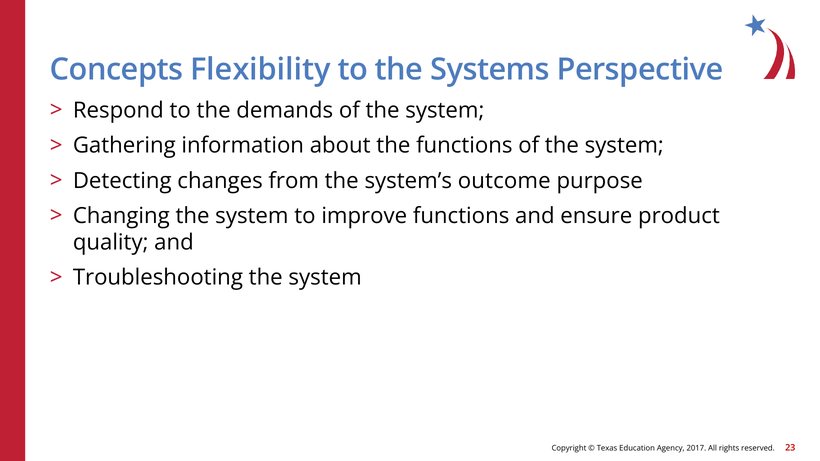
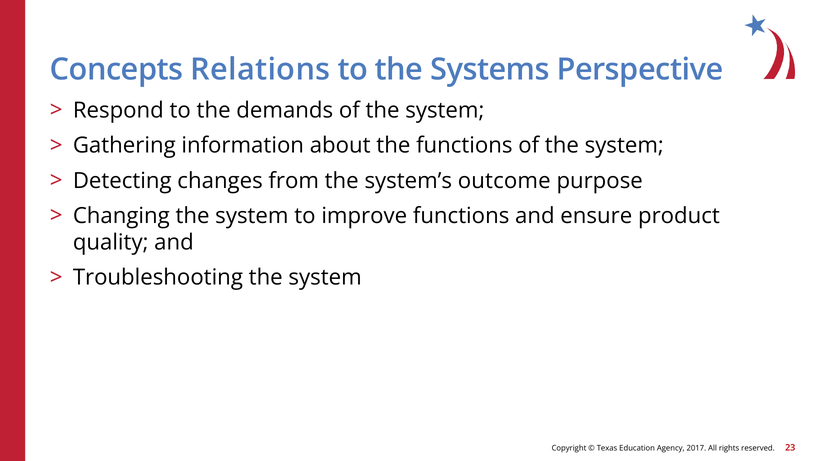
Flexibility: Flexibility -> Relations (260, 69)
